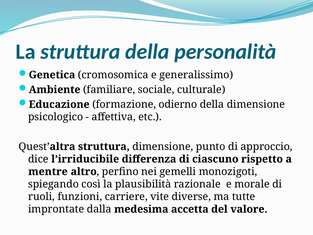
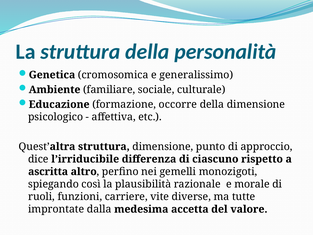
odierno: odierno -> occorre (178, 104)
mentre: mentre -> ascritta (48, 171)
